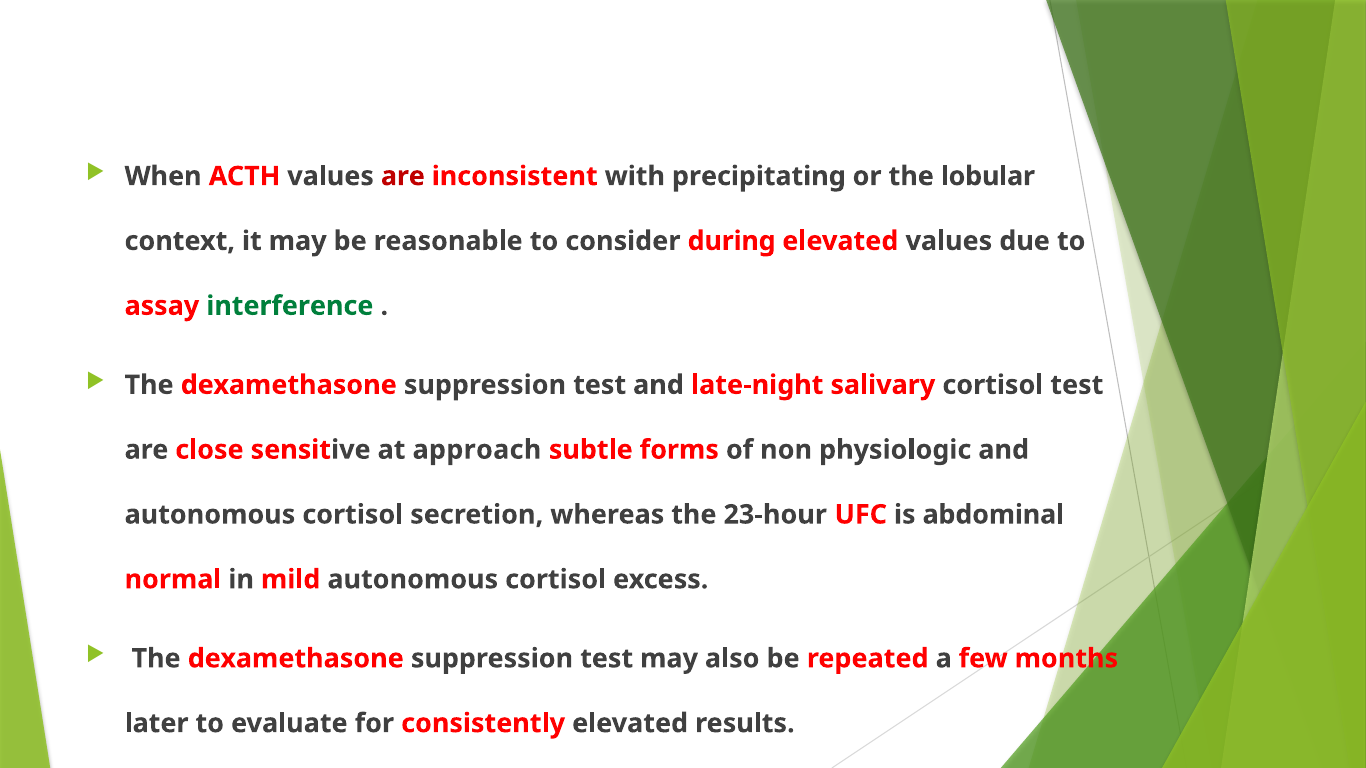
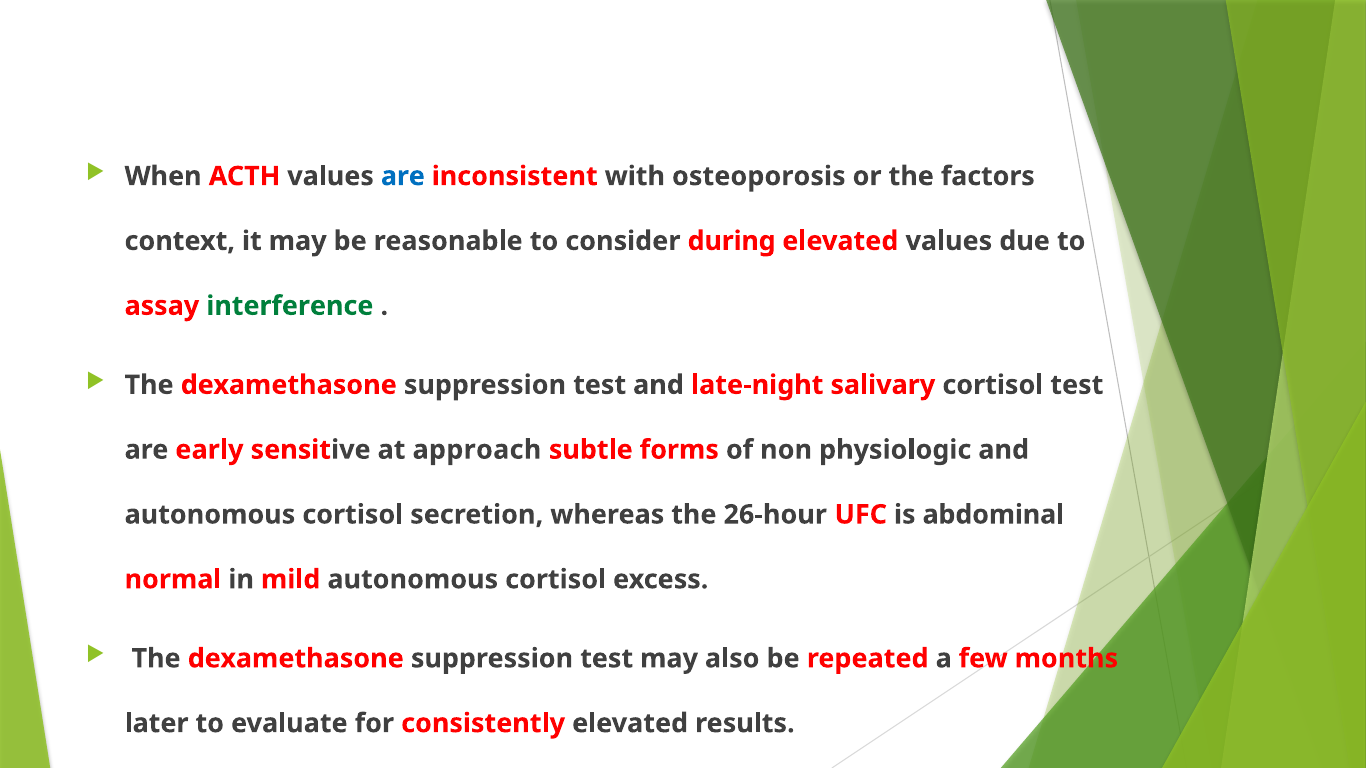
are colour: red -> blue (403, 176)
precipitating: precipitating -> osteoporosis (759, 176)
lobular: lobular -> factors (988, 176)
close: close -> early (209, 450)
23-hour: 23-hour -> 26-hour (775, 515)
